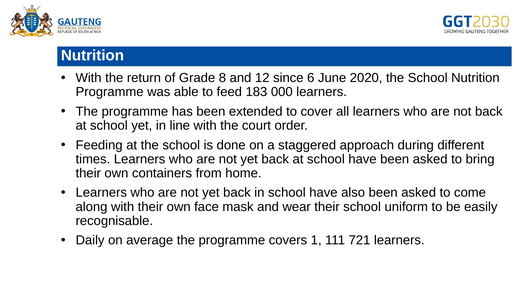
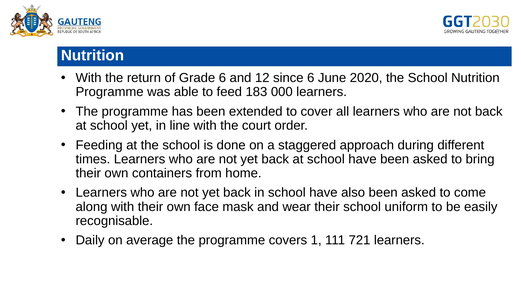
Grade 8: 8 -> 6 (222, 78)
